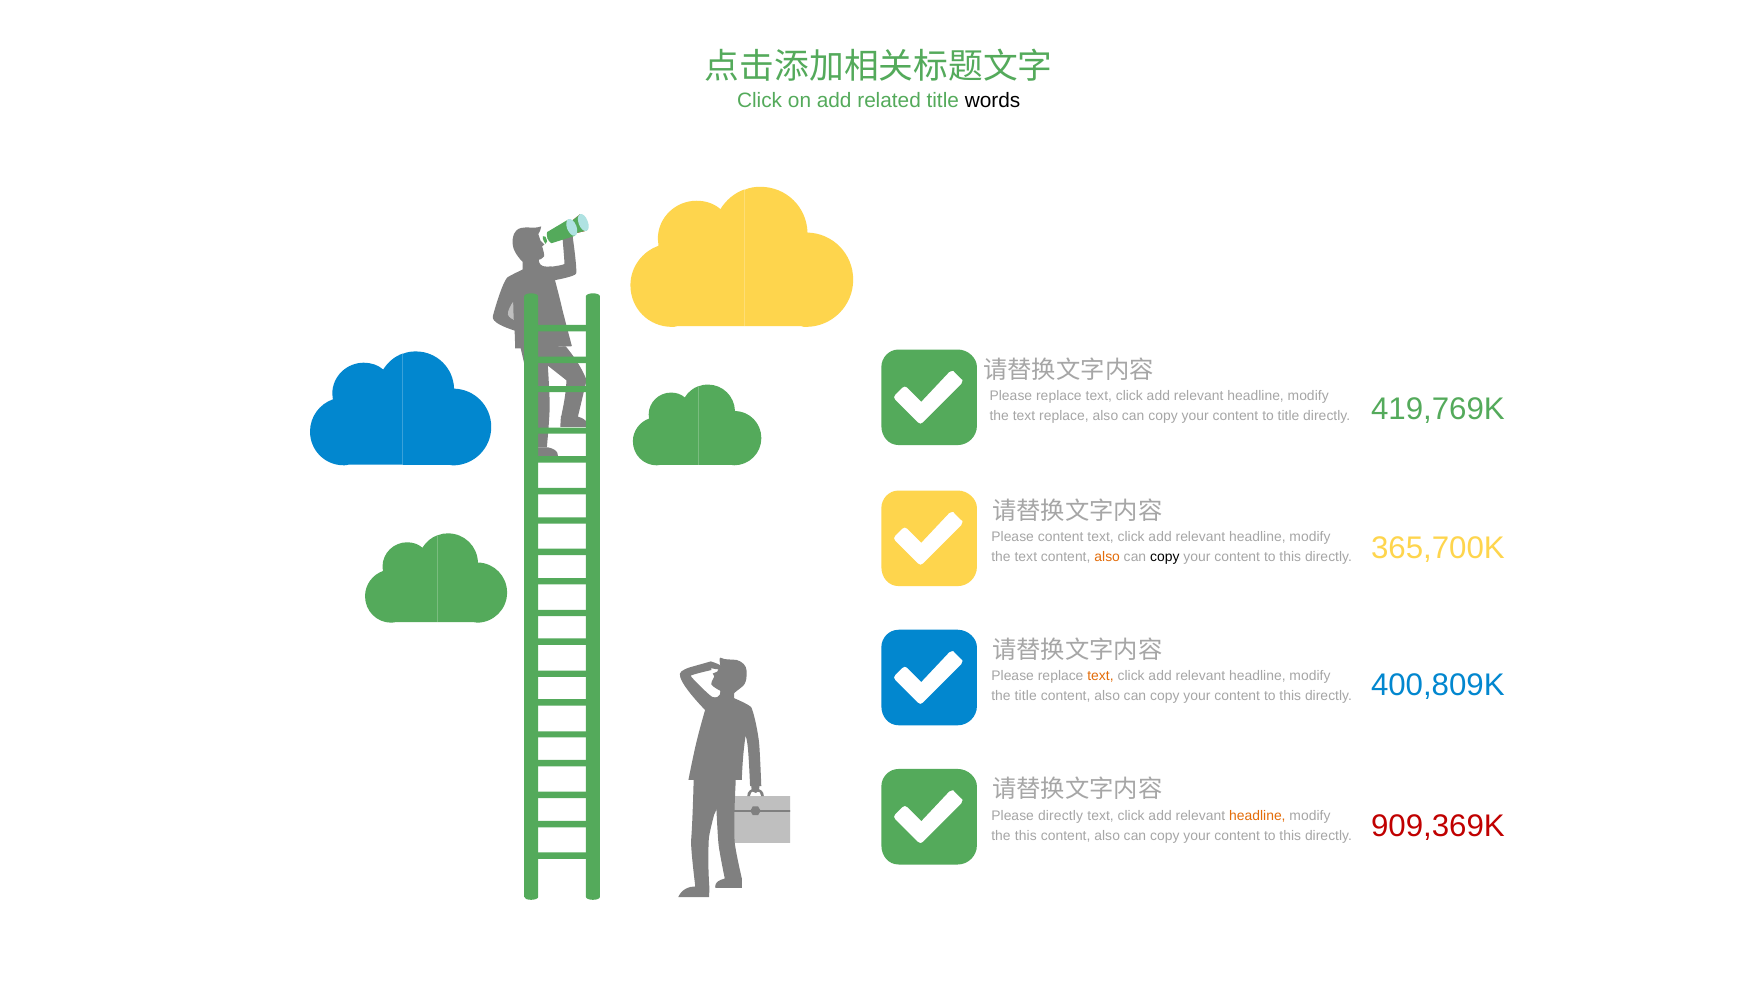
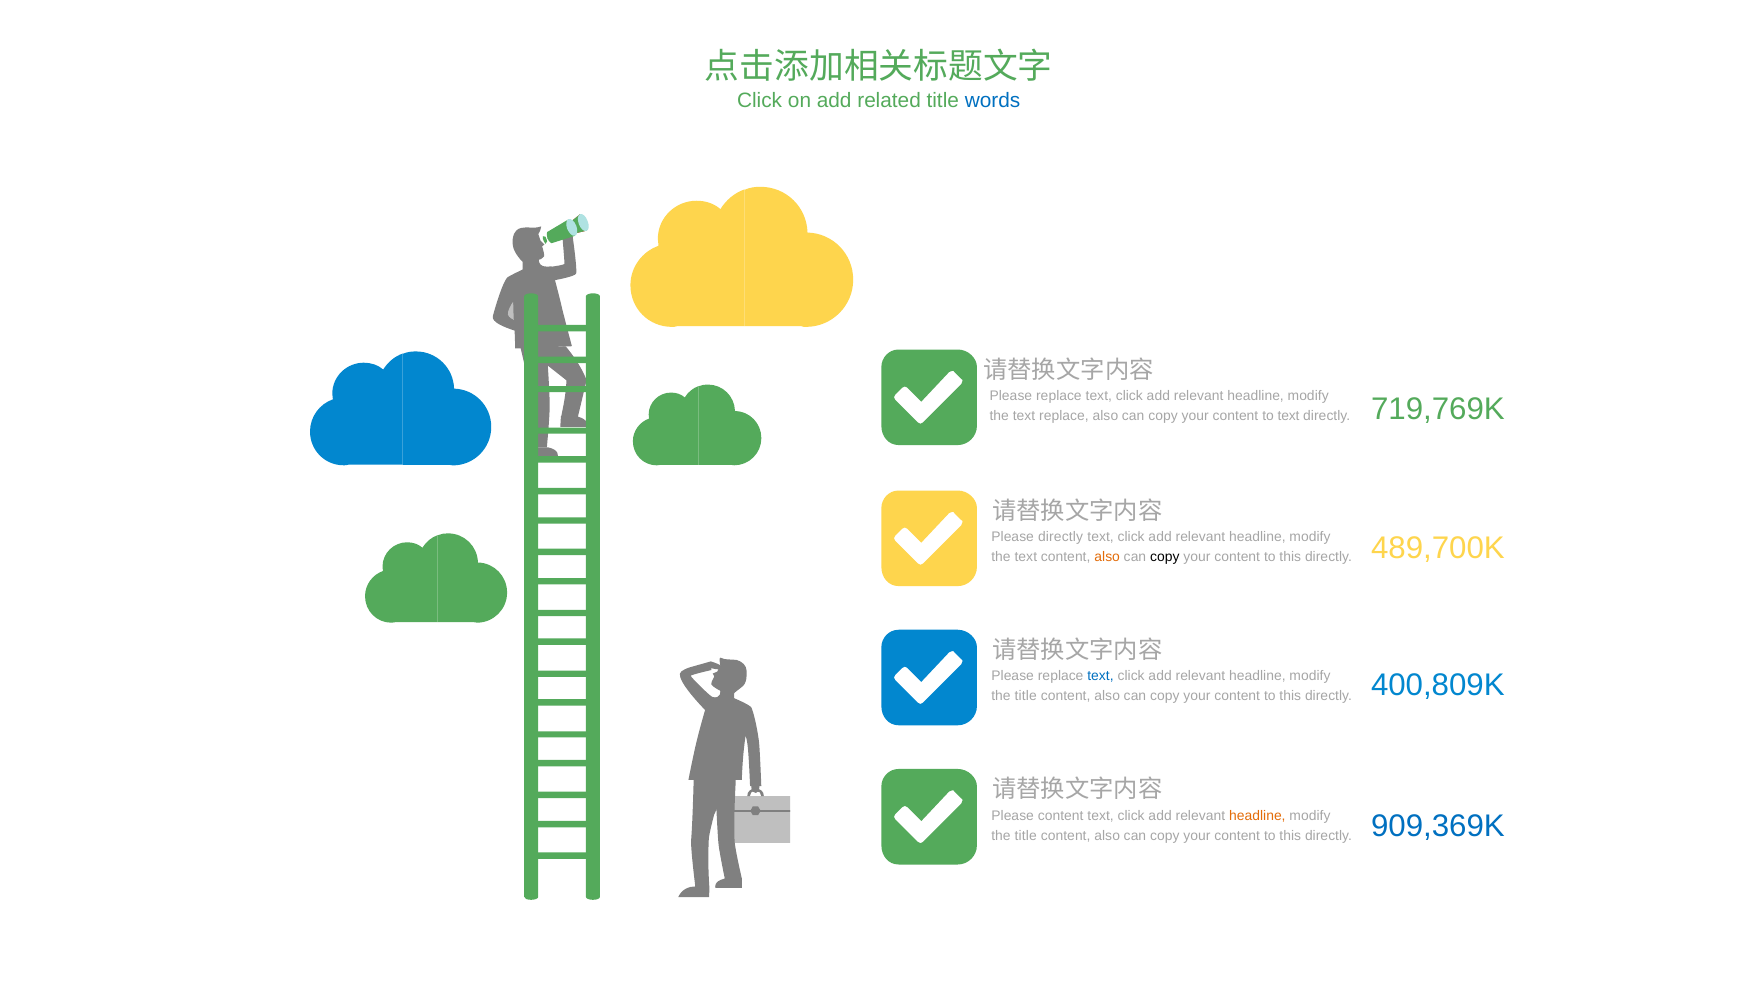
words colour: black -> blue (993, 100)
to title: title -> text (1289, 416)
419,769K: 419,769K -> 719,769K (1438, 409)
Please content: content -> directly (1061, 537)
365,700K: 365,700K -> 489,700K (1438, 548)
text colour: orange -> blue (1101, 676)
Please directly: directly -> content (1061, 815)
909,369K colour: red -> blue (1438, 826)
this: this -> title (1026, 835)
